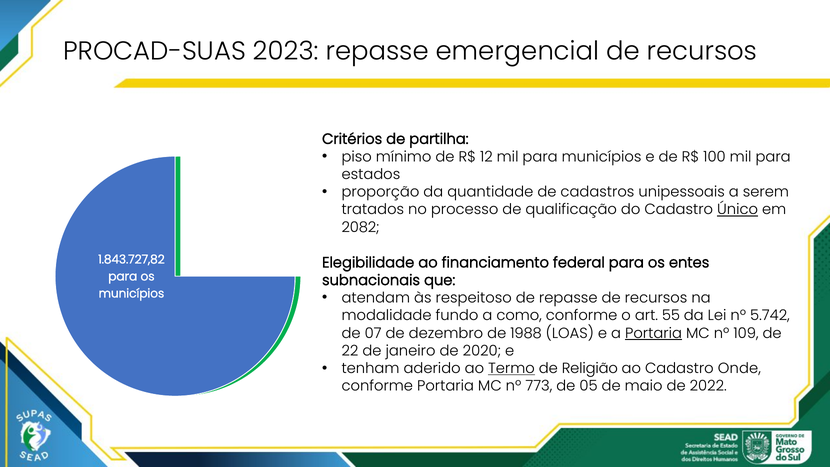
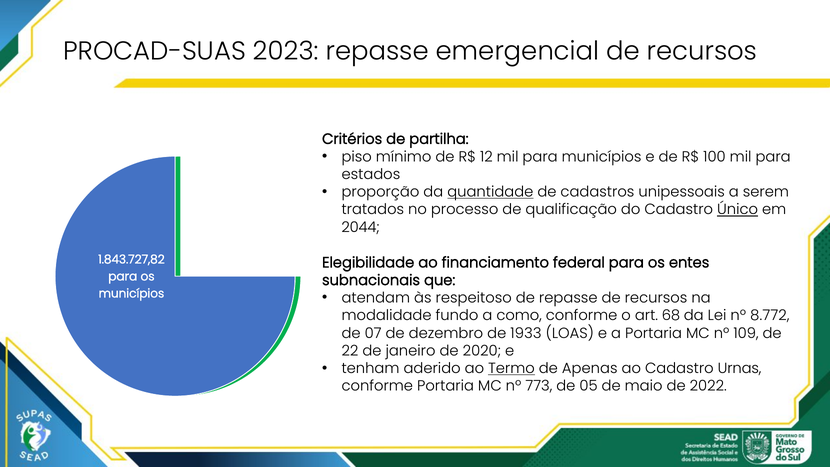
quantidade underline: none -> present (490, 192)
2082: 2082 -> 2044 (361, 227)
55: 55 -> 68 (671, 315)
5.742: 5.742 -> 8.772 (770, 315)
1988: 1988 -> 1933 (526, 333)
Portaria underline: present -> none (654, 333)
Religião: Religião -> Apenas (590, 368)
Onde: Onde -> Urnas (740, 368)
